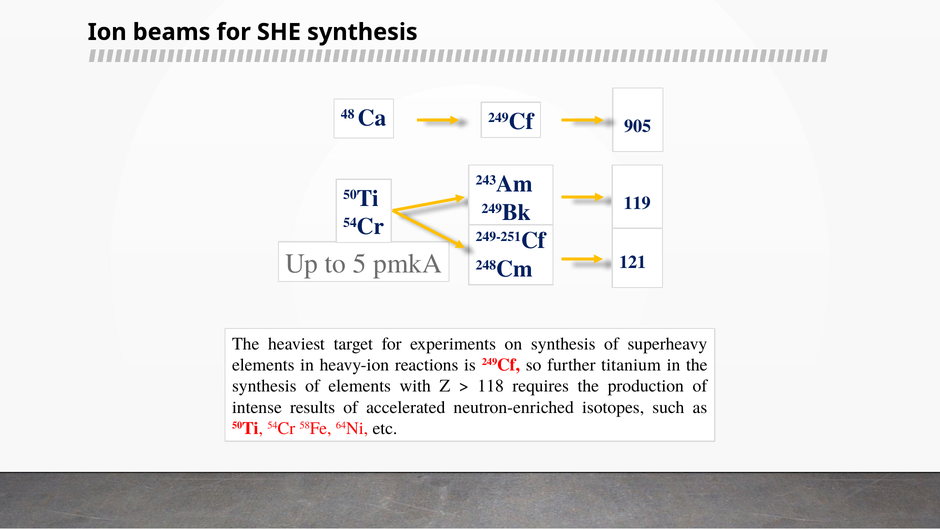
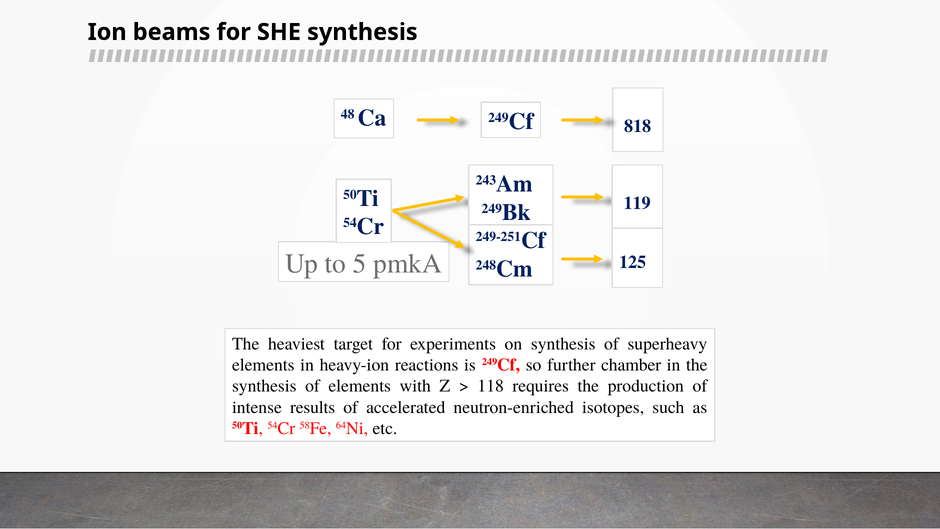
905: 905 -> 818 (638, 126)
121: 121 -> 125 (633, 262)
titanium: titanium -> chamber (631, 365)
